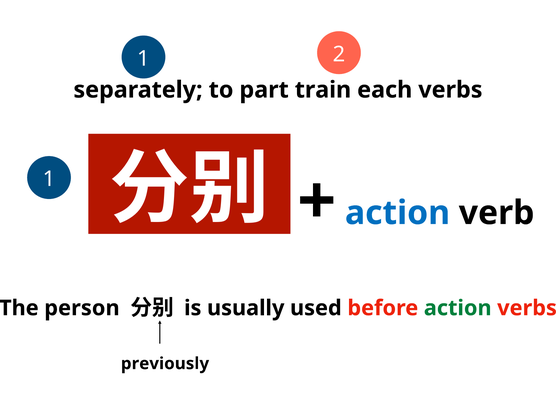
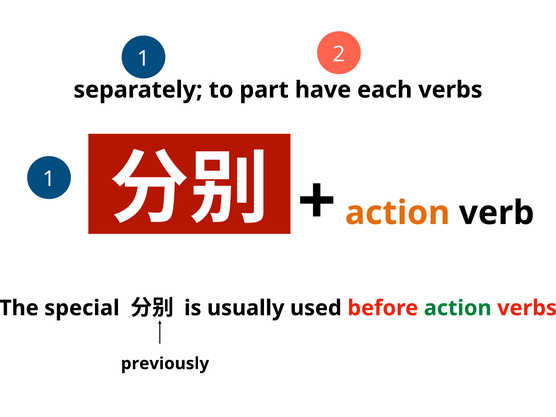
train: train -> have (323, 90)
action colour: blue -> orange (398, 213)
person: person -> special (82, 308)
